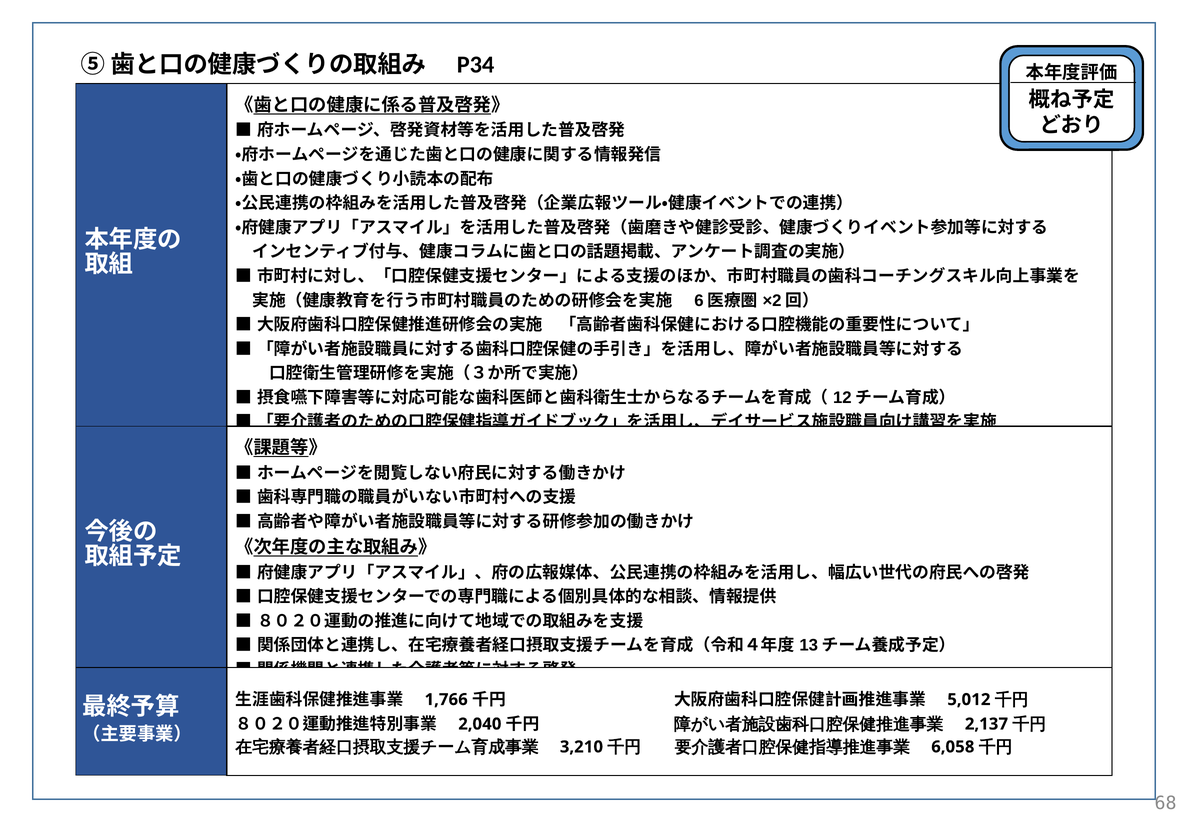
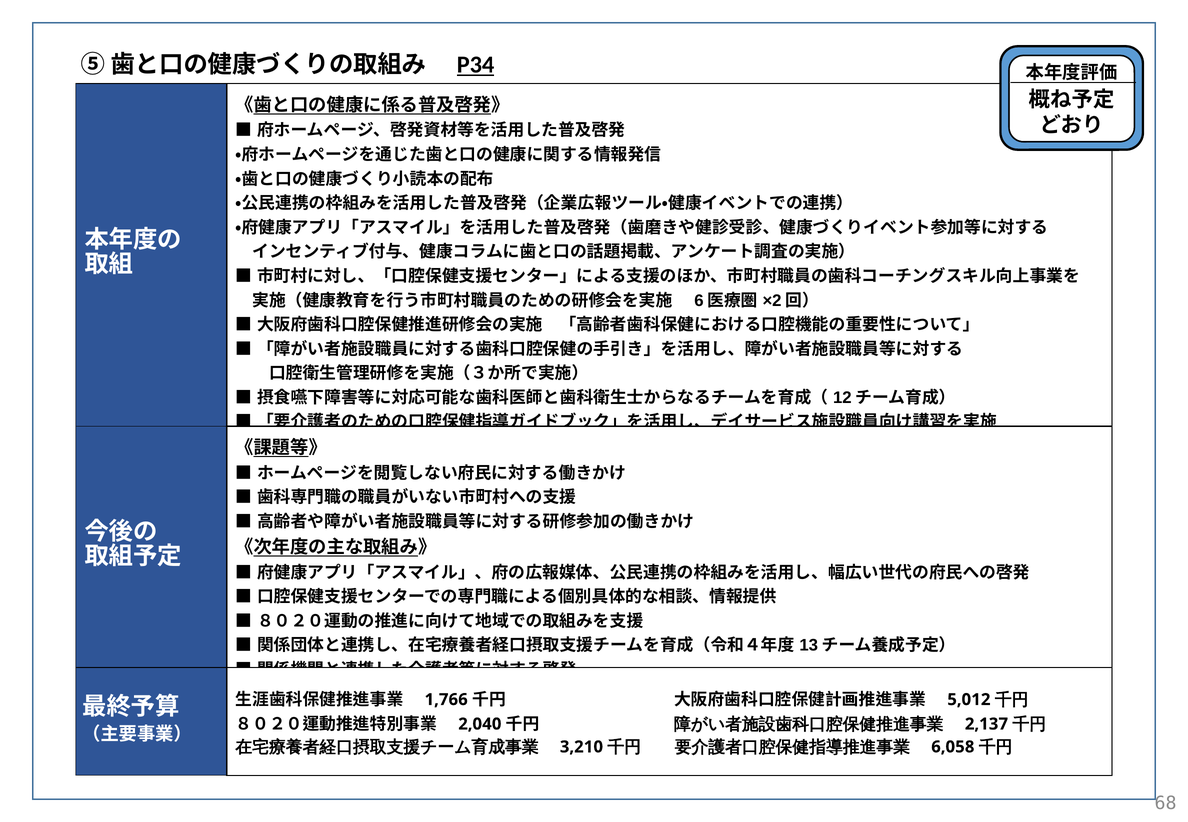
P34 underline: none -> present (476, 65)
